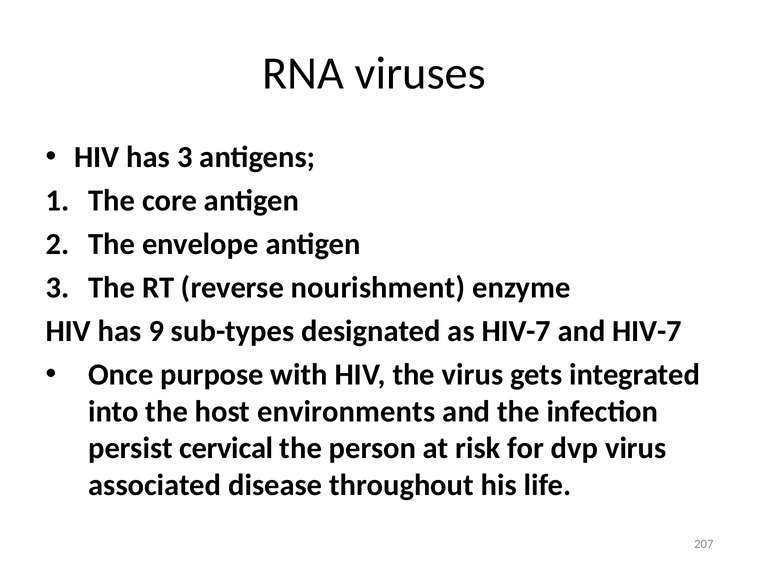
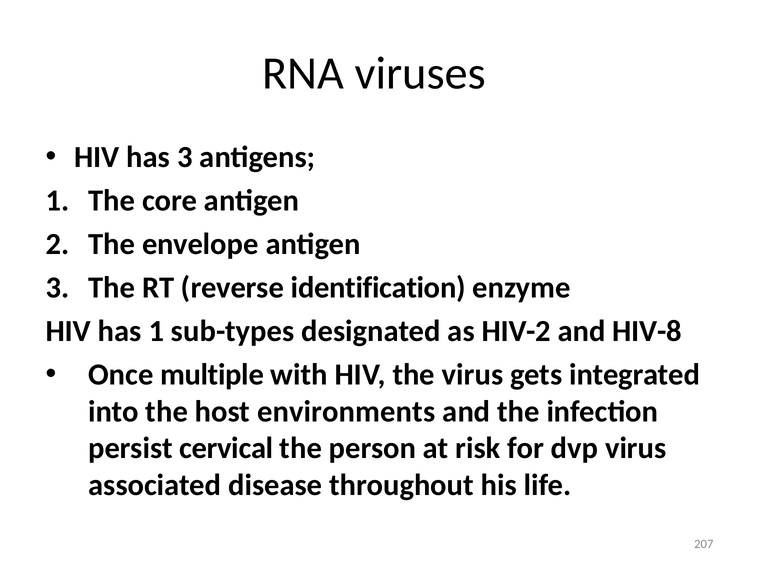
nourishment: nourishment -> identification (378, 287)
has 9: 9 -> 1 (156, 331)
as HIV-7: HIV-7 -> HIV-2 (516, 331)
and HIV-7: HIV-7 -> HIV-8 (647, 331)
purpose: purpose -> multiple (212, 374)
